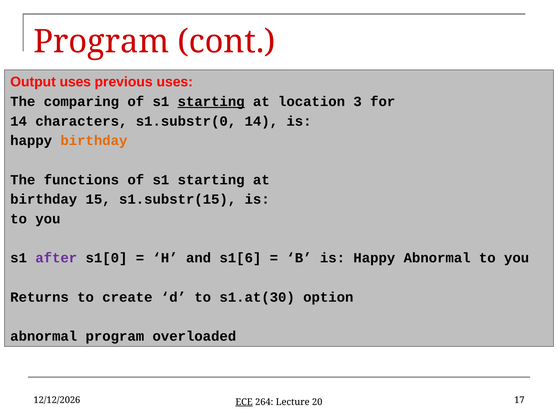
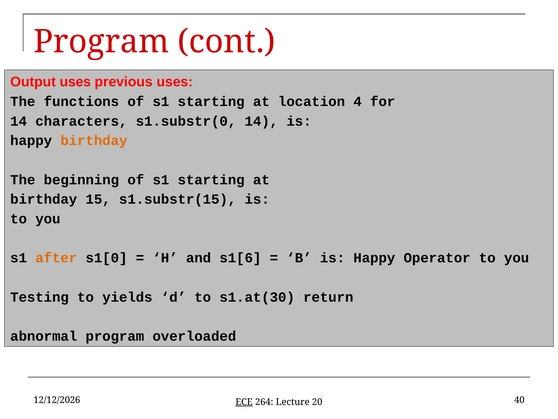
comparing: comparing -> functions (81, 101)
starting underline: present -> none (211, 101)
3: 3 -> 4 (358, 101)
functions: functions -> beginning (81, 180)
after colour: purple -> orange (56, 258)
Happy Abnormal: Abnormal -> Operator (437, 258)
Returns: Returns -> Testing (40, 297)
create: create -> yields (127, 297)
option: option -> return (328, 297)
17: 17 -> 40 (519, 400)
